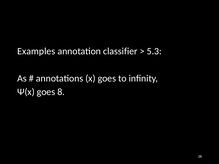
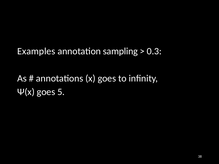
classifier: classifier -> sampling (120, 51)
5.3: 5.3 -> 0.3 (154, 51)
8: 8 -> 5 (61, 92)
